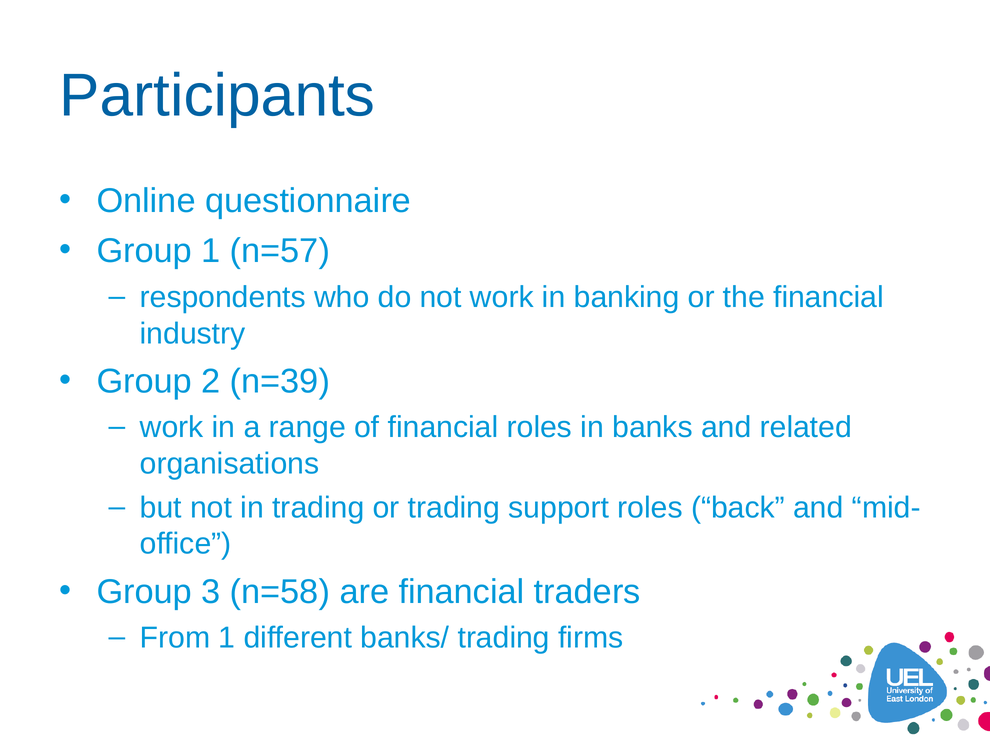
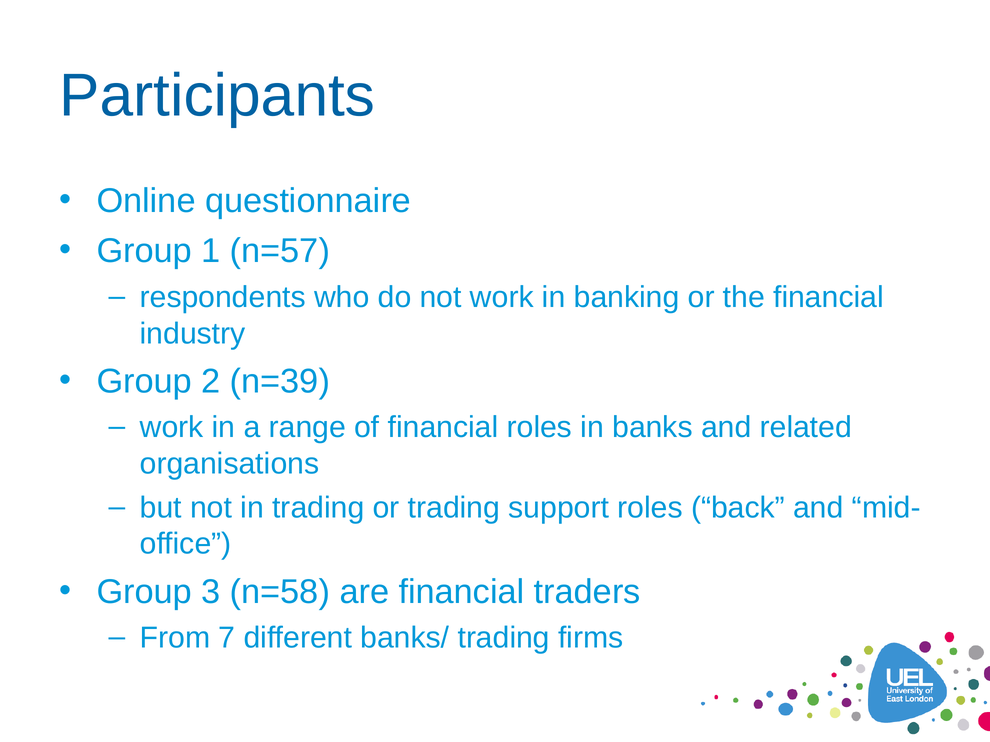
From 1: 1 -> 7 (227, 638)
